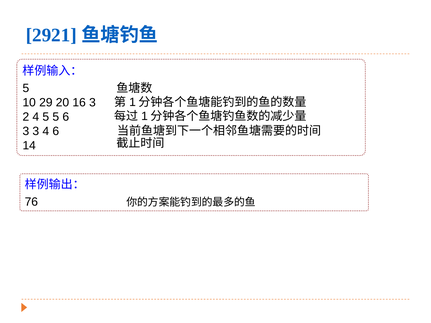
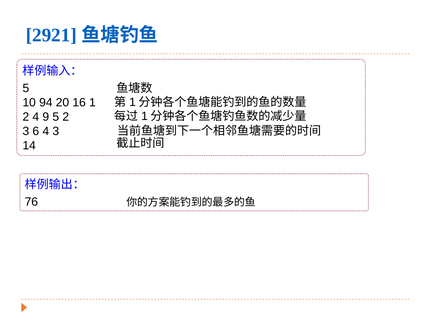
29: 29 -> 94 (46, 103)
16 3: 3 -> 1 (92, 103)
4 5: 5 -> 9 (46, 117)
5 6: 6 -> 2 (66, 117)
3 3: 3 -> 6 (36, 131)
4 6: 6 -> 3 (56, 131)
